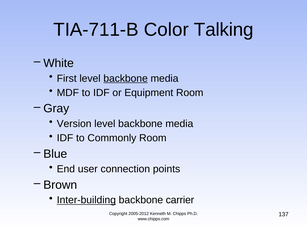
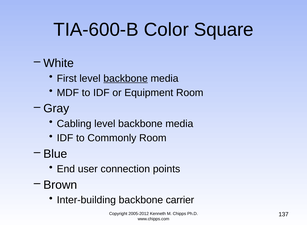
TIA-711-B: TIA-711-B -> TIA-600-B (96, 30)
Talking: Talking -> Square (224, 30)
Version: Version -> Cabling (74, 124)
Inter-building underline: present -> none (86, 200)
